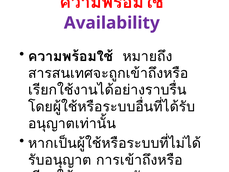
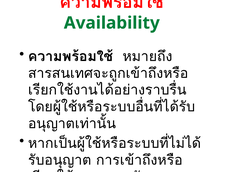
Availability colour: purple -> green (112, 23)
